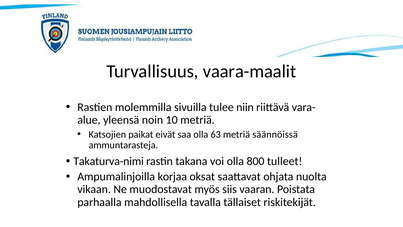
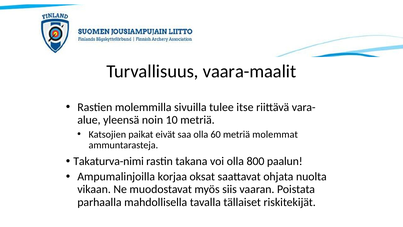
niin: niin -> itse (245, 107)
63: 63 -> 60 (216, 134)
säännöissä: säännöissä -> molemmat (275, 134)
tulleet: tulleet -> paalun (285, 161)
